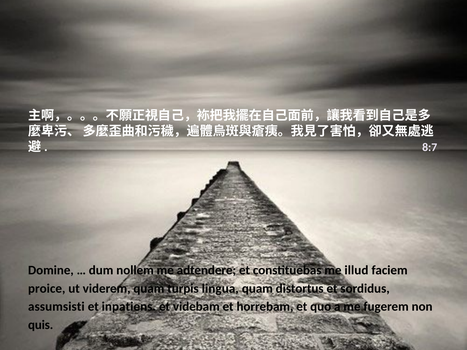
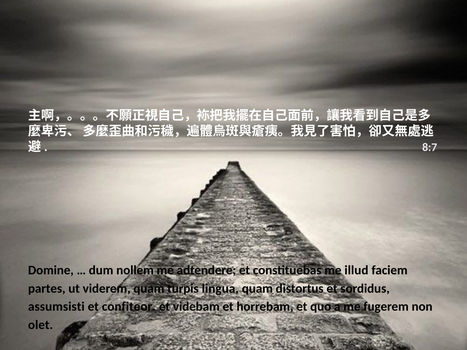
proice: proice -> partes (47, 289)
inpatiens: inpatiens -> confiteor (129, 307)
quis: quis -> olet (41, 325)
